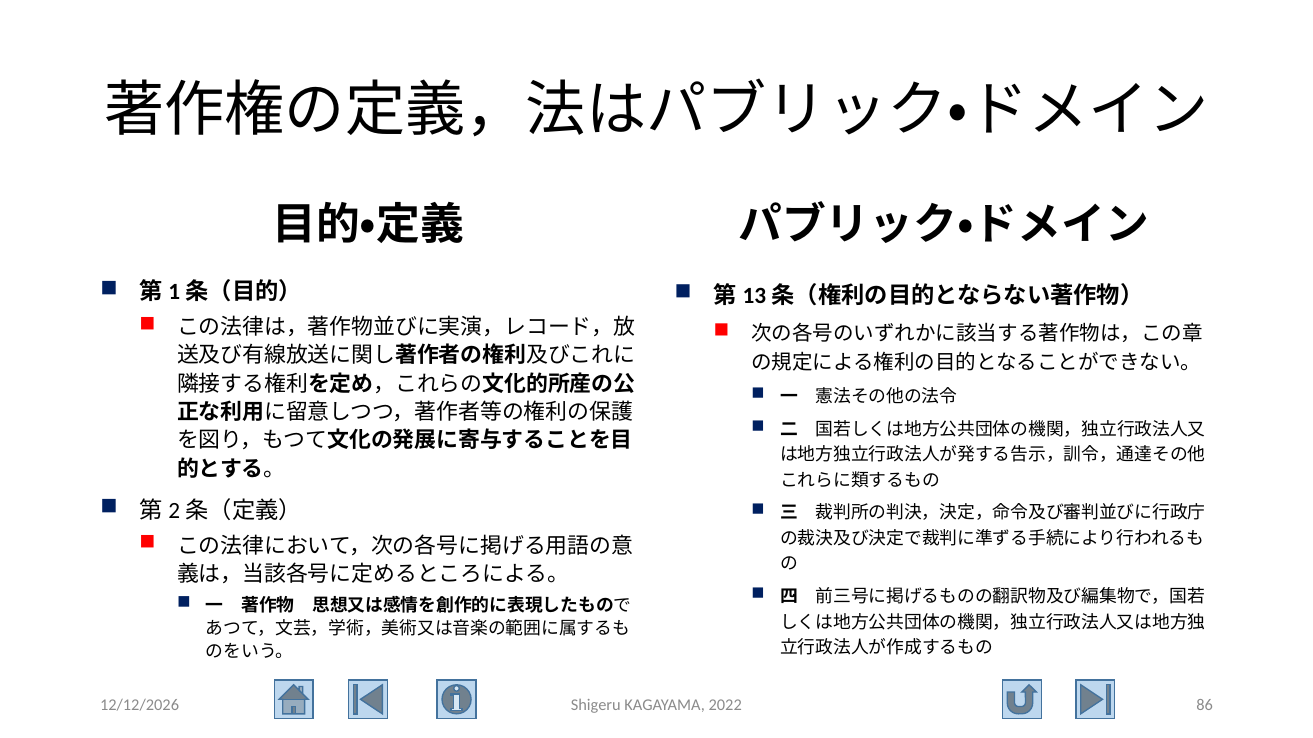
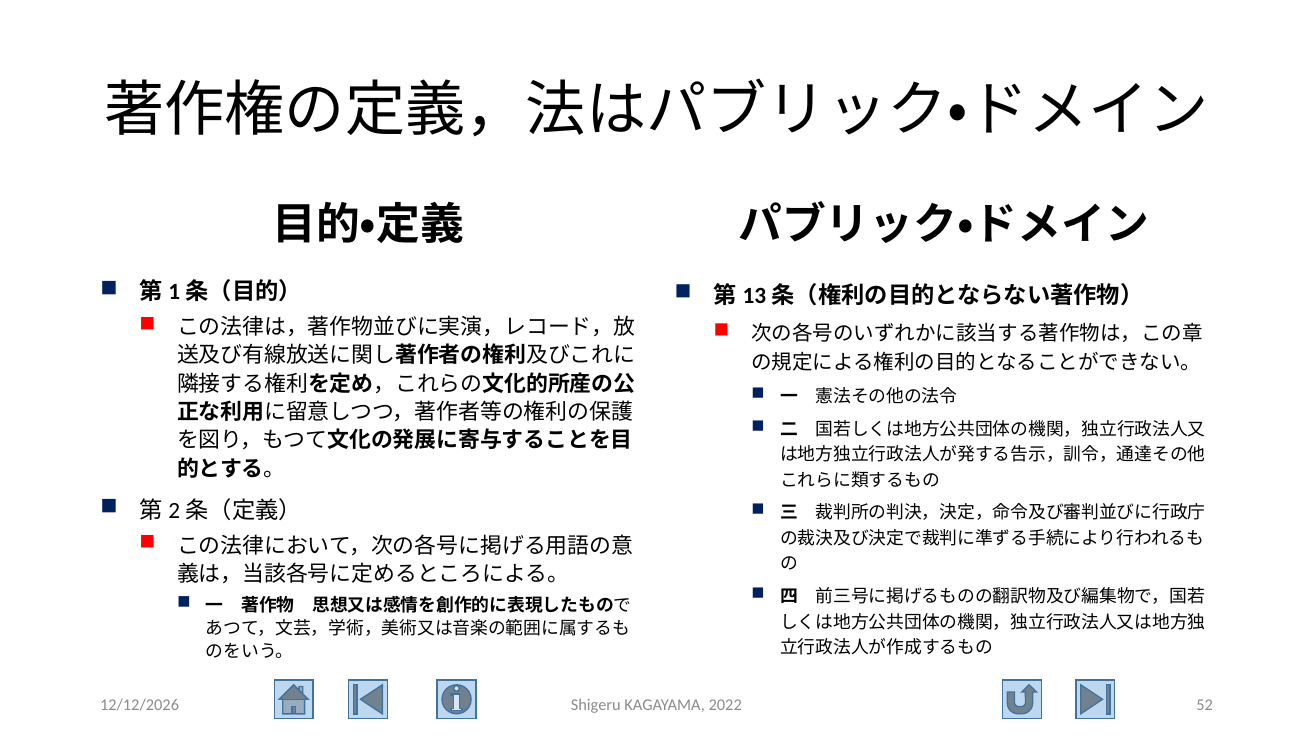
86: 86 -> 52 (1205, 705)
